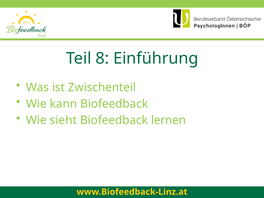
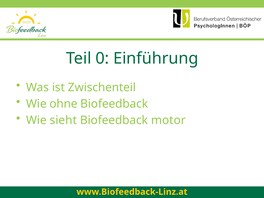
8: 8 -> 0 (102, 58)
kann: kann -> ohne (64, 104)
lernen: lernen -> motor (168, 120)
